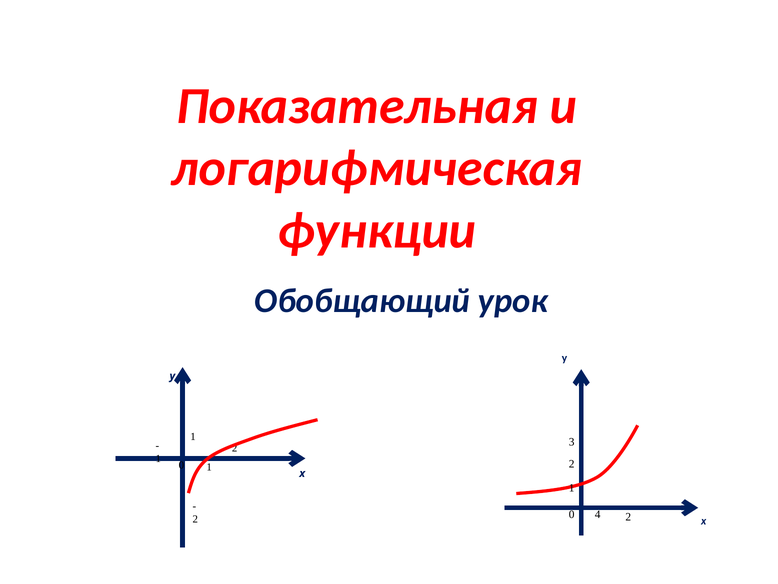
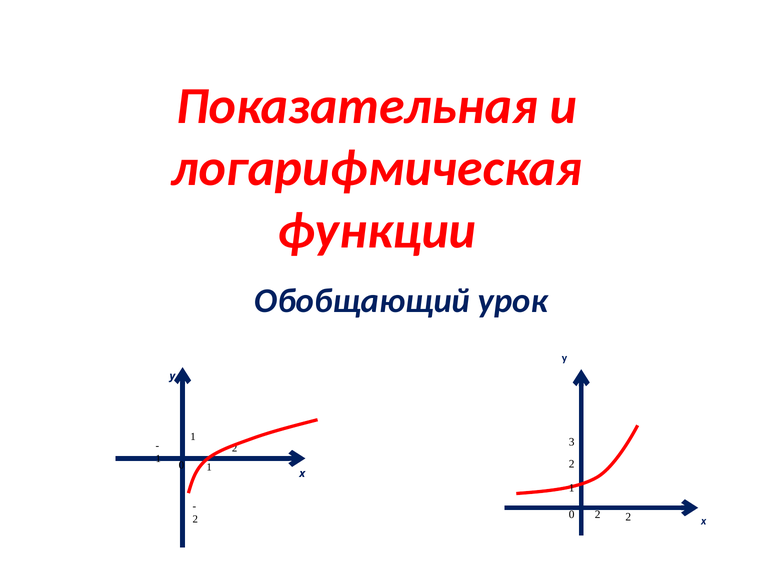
0 4: 4 -> 2 (598, 514)
